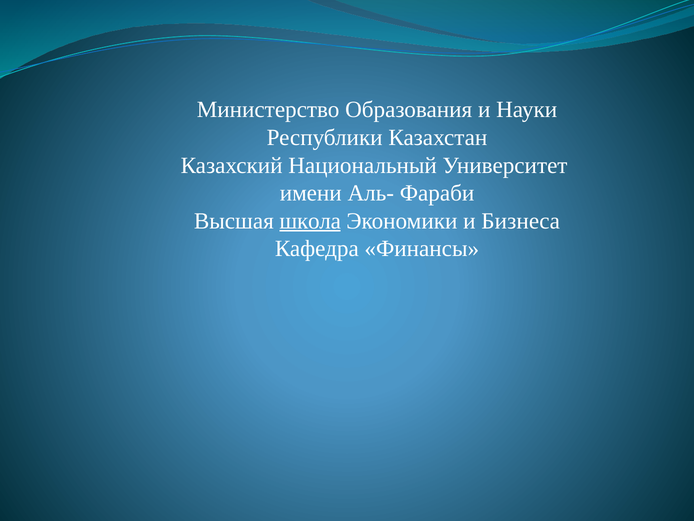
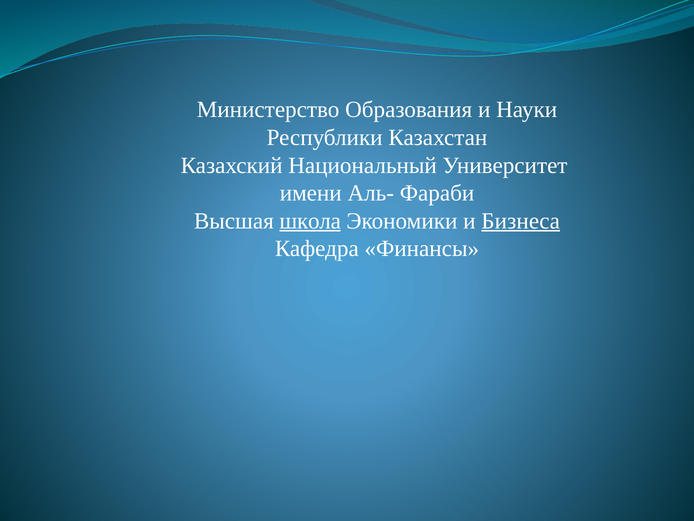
Бизнеса underline: none -> present (521, 221)
